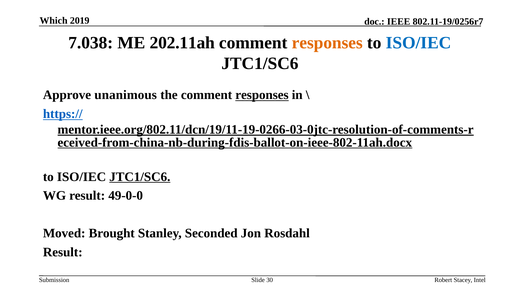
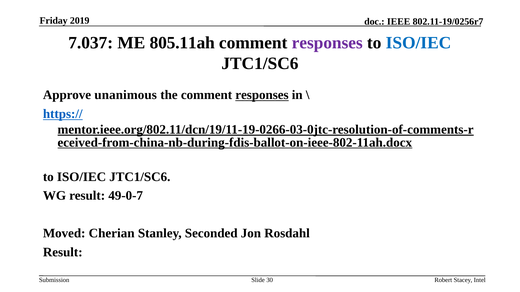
Which: Which -> Friday (54, 21)
7.038: 7.038 -> 7.037 (91, 43)
202.11ah: 202.11ah -> 805.11ah (182, 43)
responses colour: orange -> purple (327, 43)
JTC1/SC6 underline: present -> none (140, 177)
49-0-0: 49-0-0 -> 49-0-7 (126, 196)
Brought: Brought -> Cherian (112, 234)
